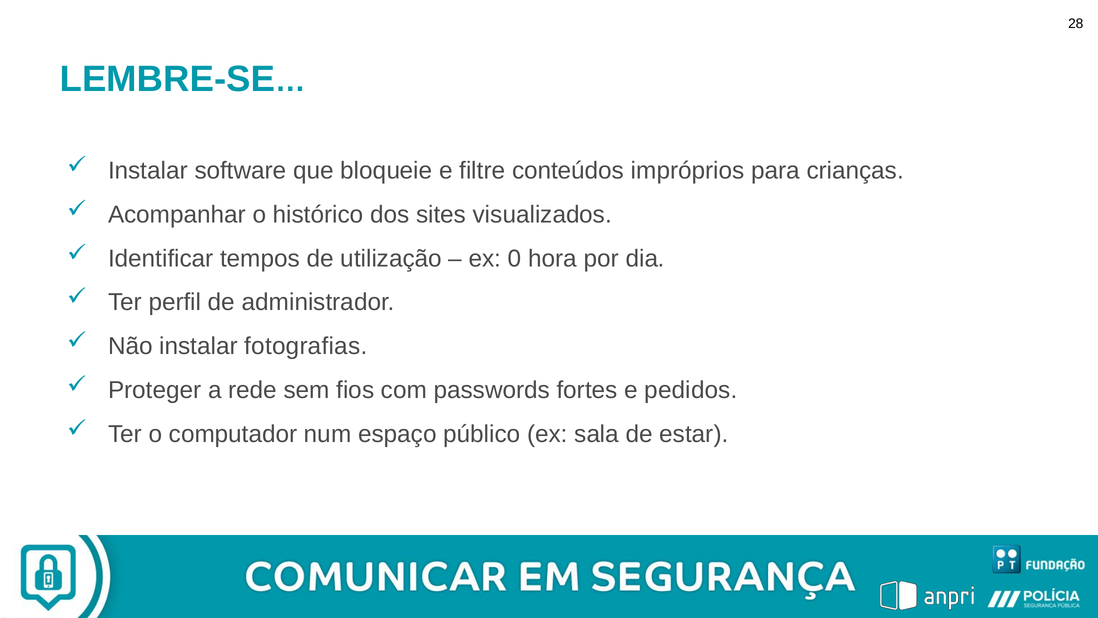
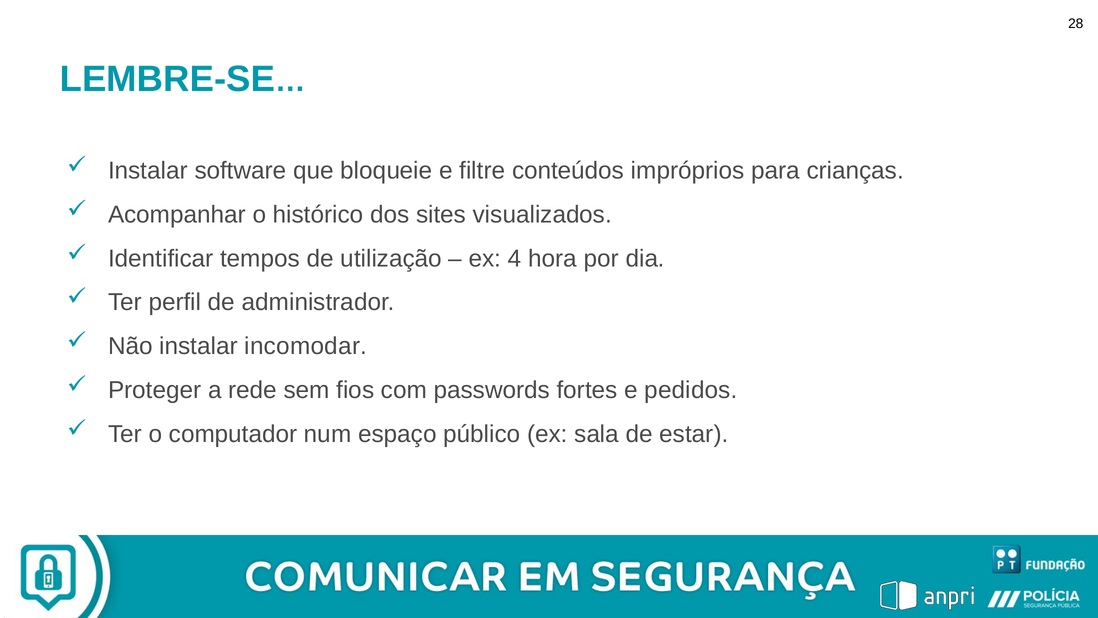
0: 0 -> 4 (515, 258)
fotografias: fotografias -> incomodar (306, 346)
